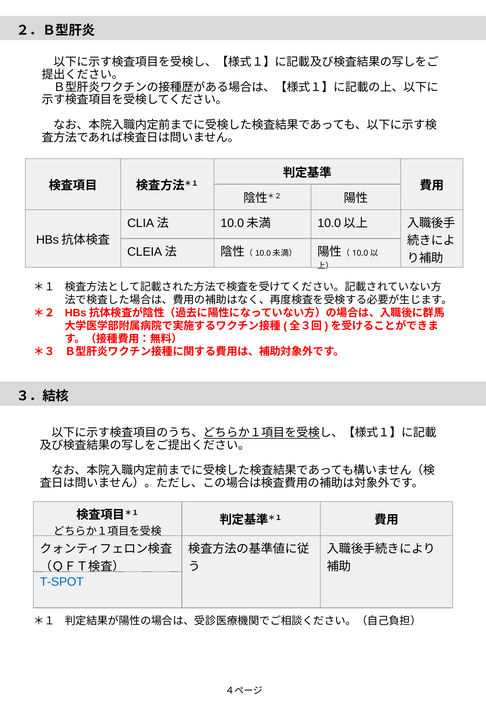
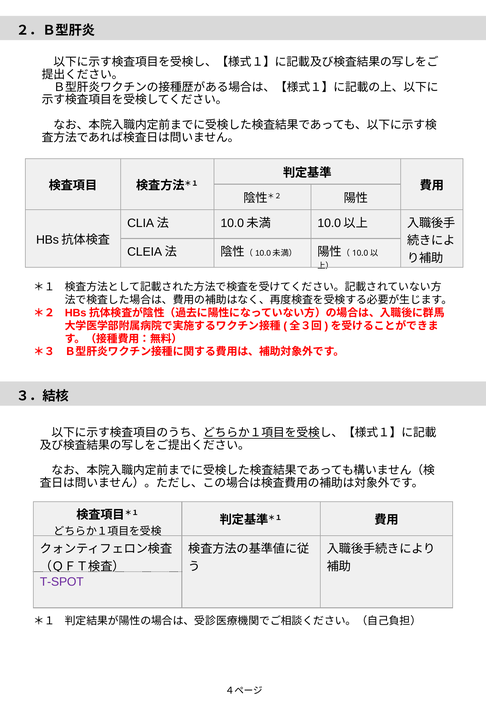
T-SPOT colour: blue -> purple (62, 582)
